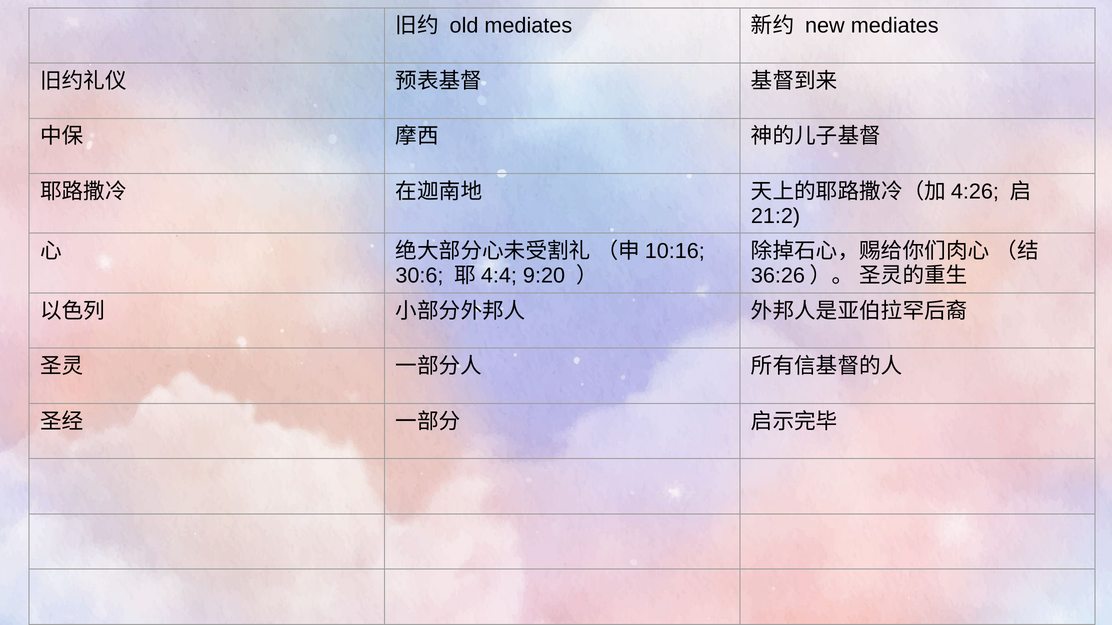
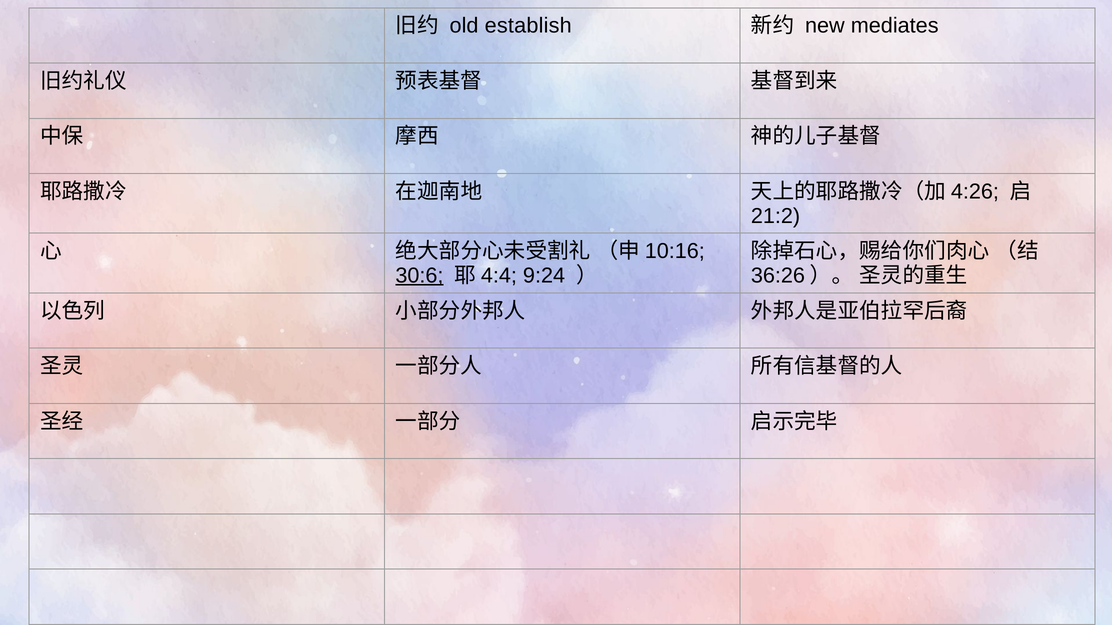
old mediates: mediates -> establish (528, 26)
30:6 underline: none -> present (419, 276)
9:20: 9:20 -> 9:24 (544, 276)
